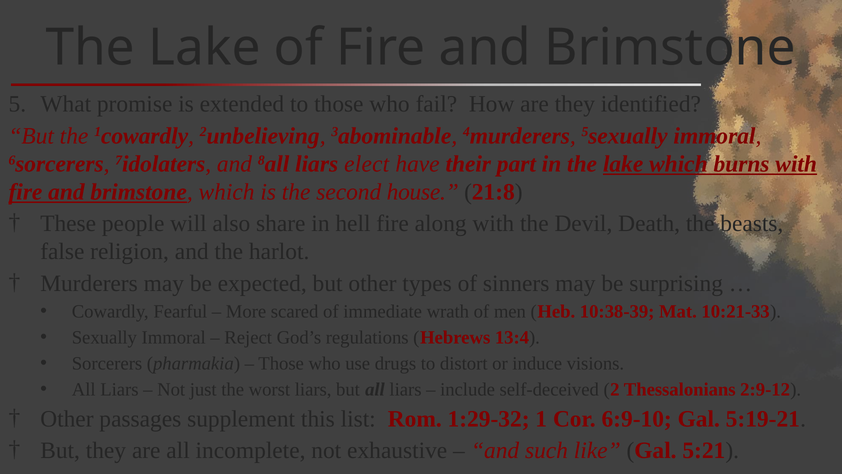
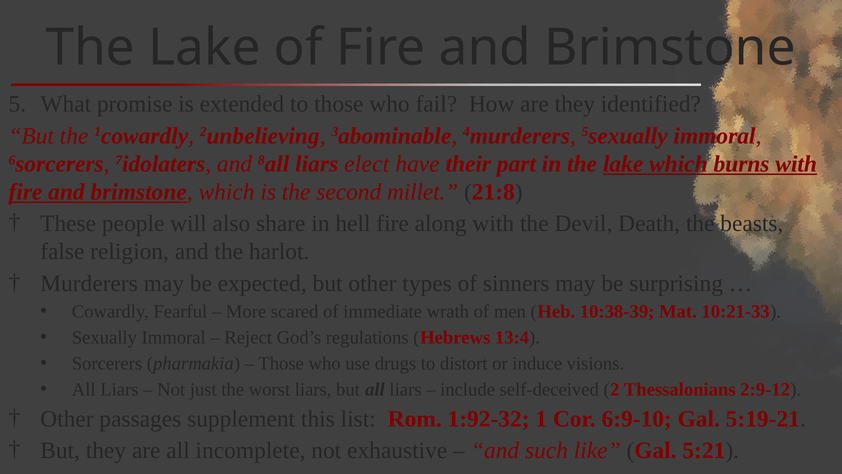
house: house -> millet (423, 192)
1:29-32: 1:29-32 -> 1:92-32 (489, 419)
